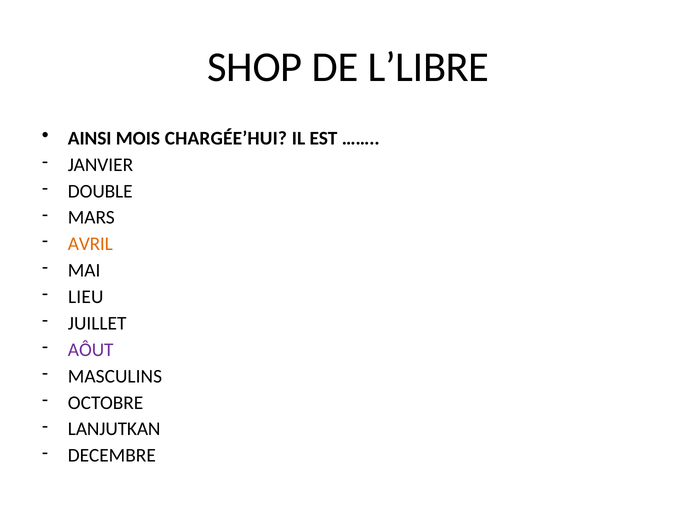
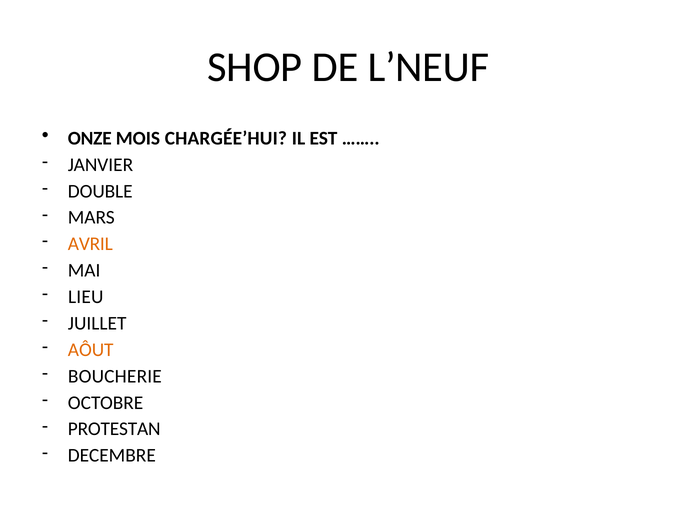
L’LIBRE: L’LIBRE -> L’NEUF (428, 67)
AINSI: AINSI -> ONZE (90, 138)
AÔUT colour: purple -> orange (91, 350)
MASCULINS: MASCULINS -> BOUCHERIE (115, 376)
LANJUTKAN: LANJUTKAN -> PROTESTAN (114, 429)
